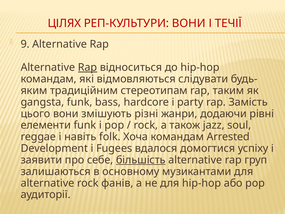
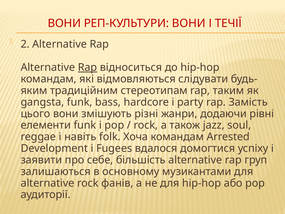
ЦІЛЯХ: ЦІЛЯХ -> ВОНИ (64, 23)
9: 9 -> 2 (25, 44)
більшість underline: present -> none (141, 160)
